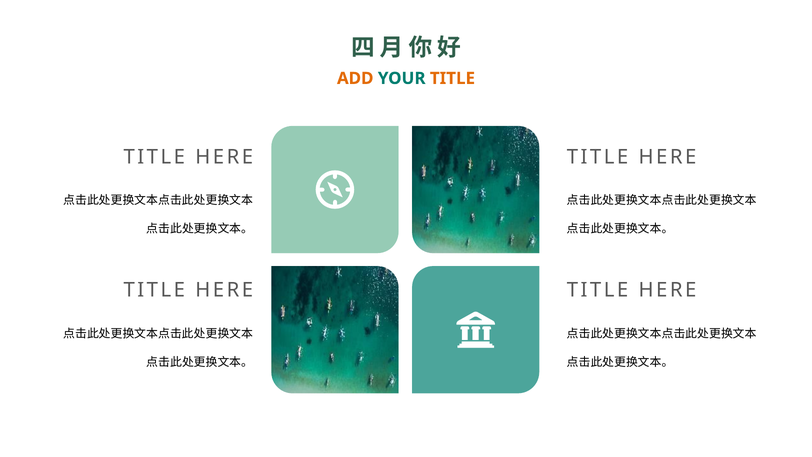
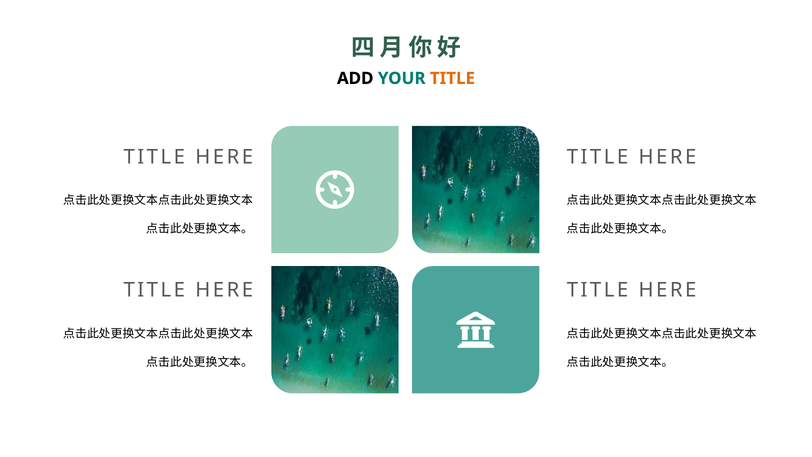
ADD colour: orange -> black (355, 78)
